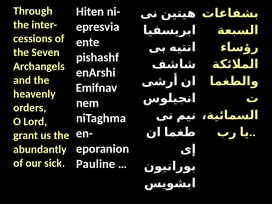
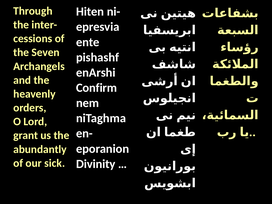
Emifnav: Emifnav -> Confirm (97, 88)
Pauline: Pauline -> Divinity (96, 164)
